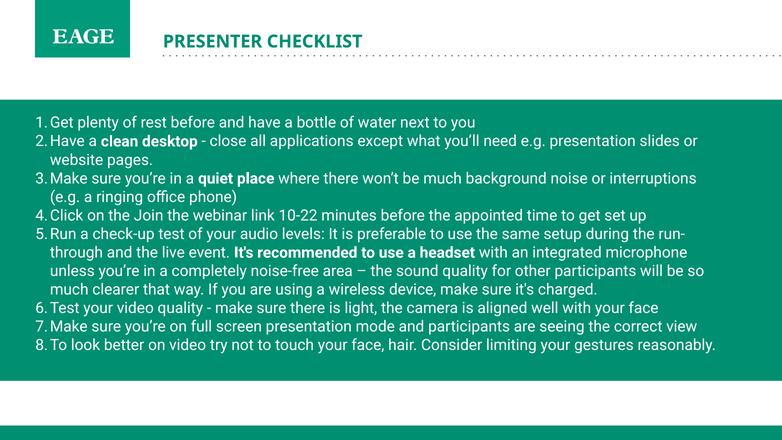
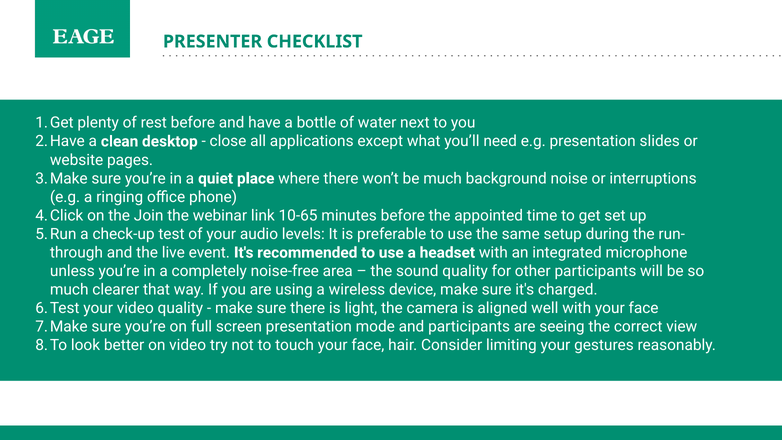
10-22: 10-22 -> 10-65 (298, 215)
